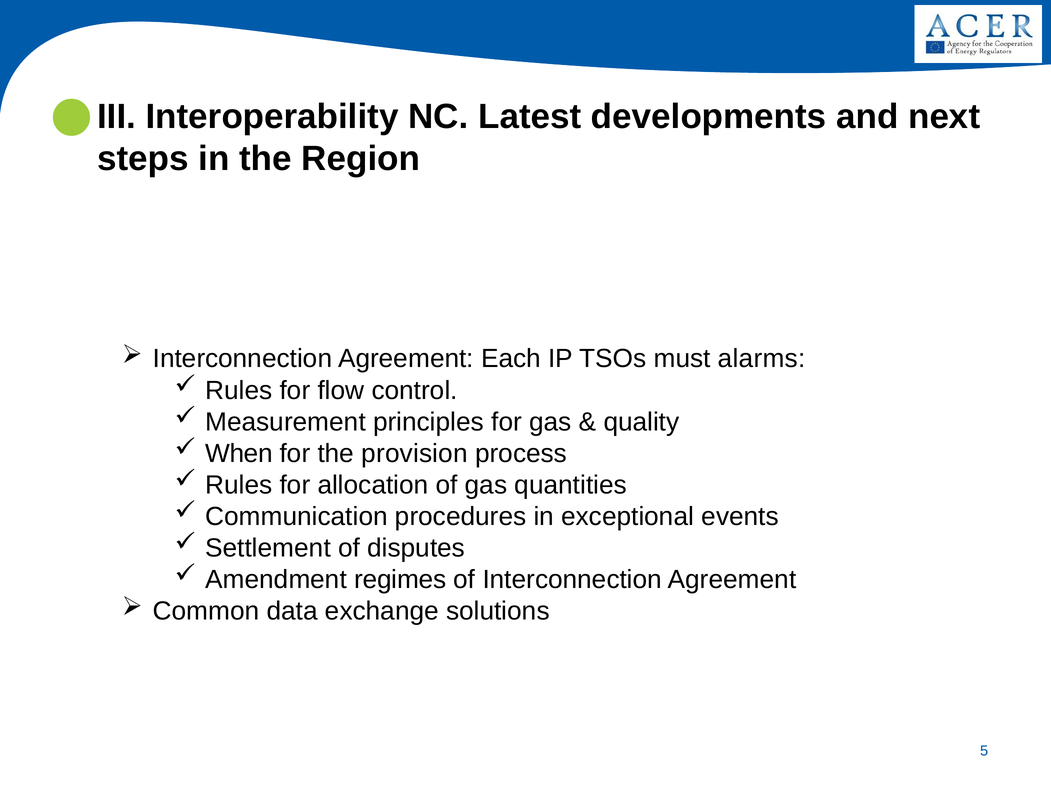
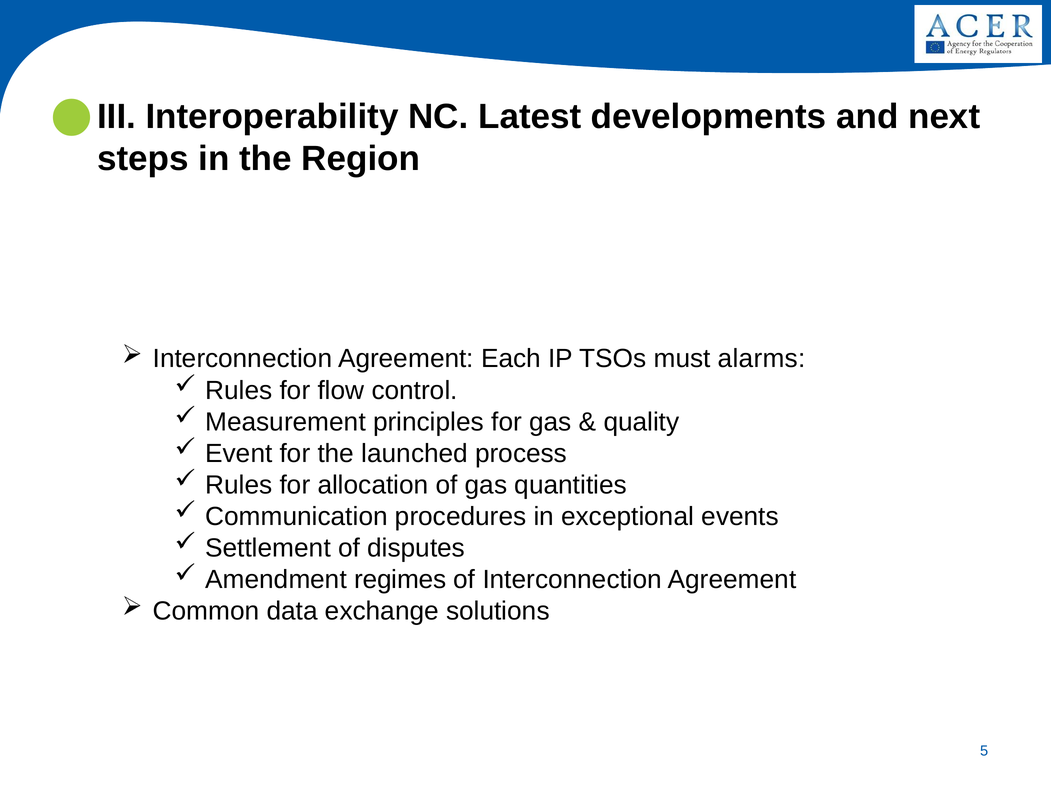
When: When -> Event (239, 454)
provision: provision -> launched (415, 454)
